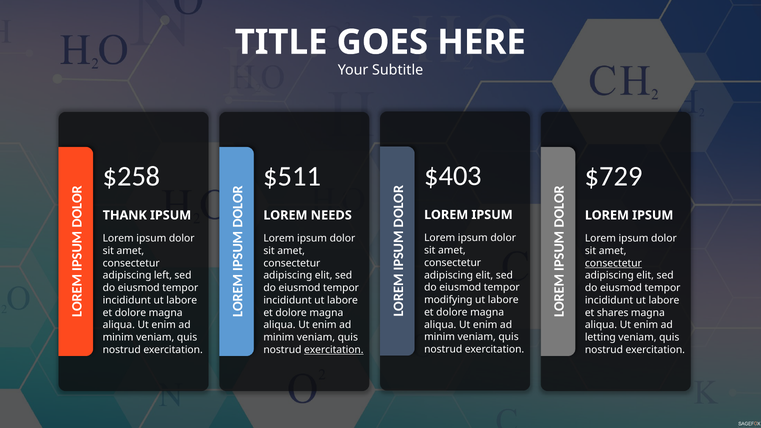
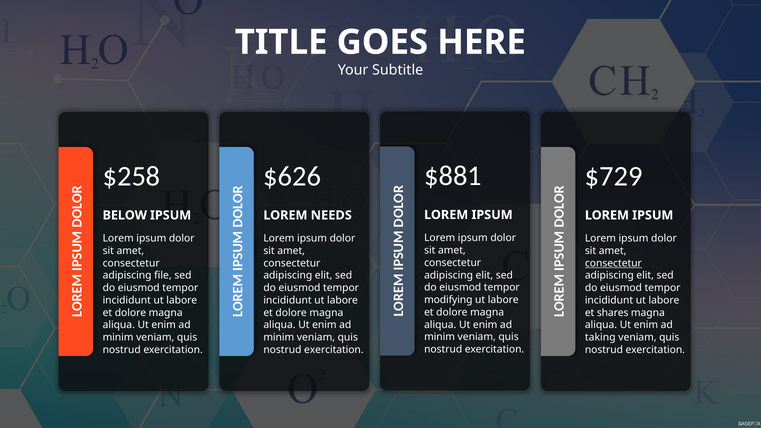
$403: $403 -> $881 (453, 176)
$511: $511 -> $626 (292, 176)
THANK: THANK -> BELOW (125, 215)
left: left -> file (163, 276)
letting: letting -> taking (600, 337)
exercitation underline: present -> none (334, 350)
